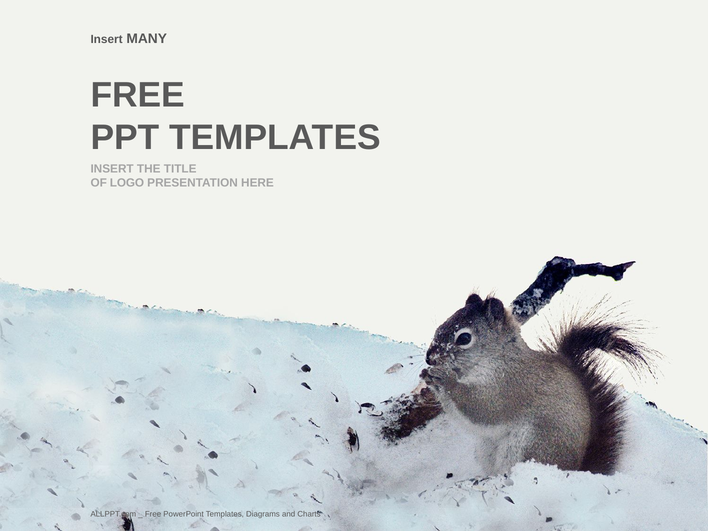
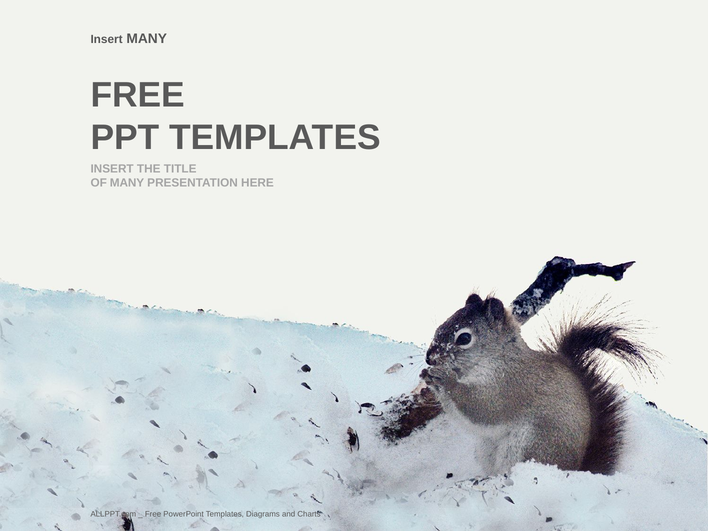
OF LOGO: LOGO -> MANY (127, 183)
